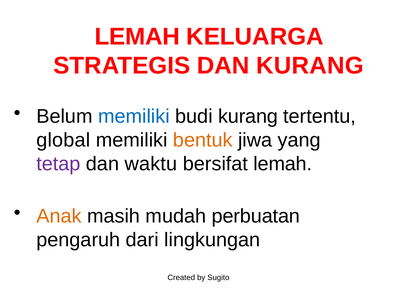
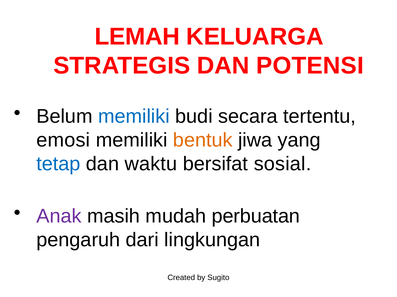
DAN KURANG: KURANG -> POTENSI (310, 66)
budi kurang: kurang -> secara (248, 117)
global: global -> emosi (63, 140)
tetap colour: purple -> blue (58, 164)
bersifat lemah: lemah -> sosial (283, 164)
Anak colour: orange -> purple (59, 217)
